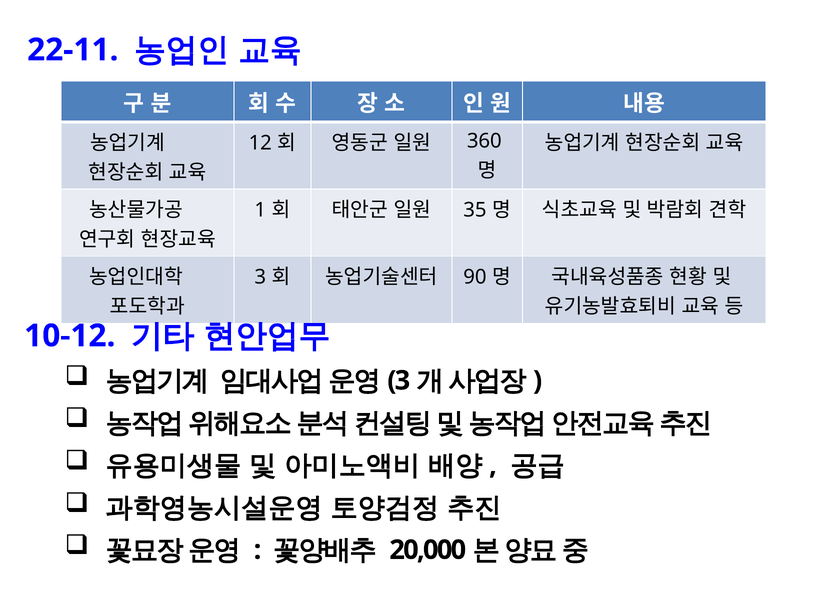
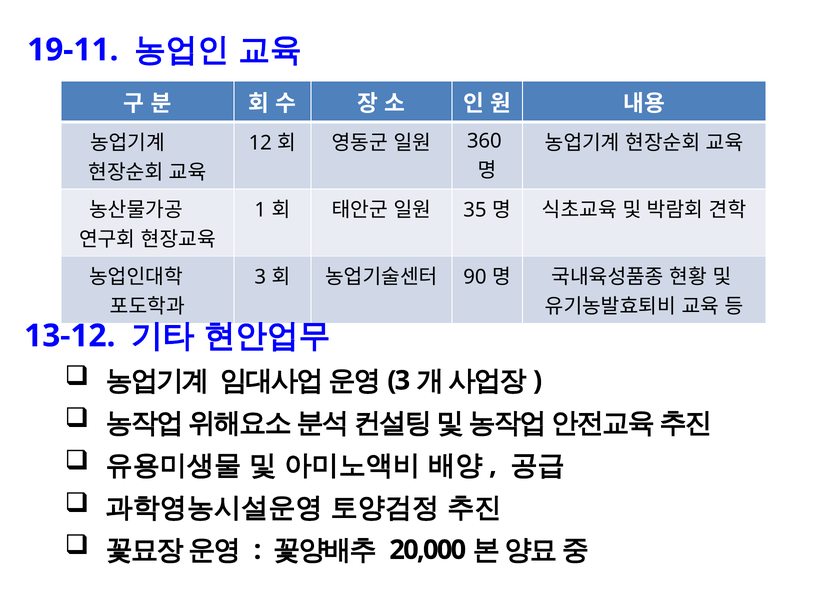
22-11: 22-11 -> 19-11 (73, 50)
10-12: 10-12 -> 13-12 (70, 336)
